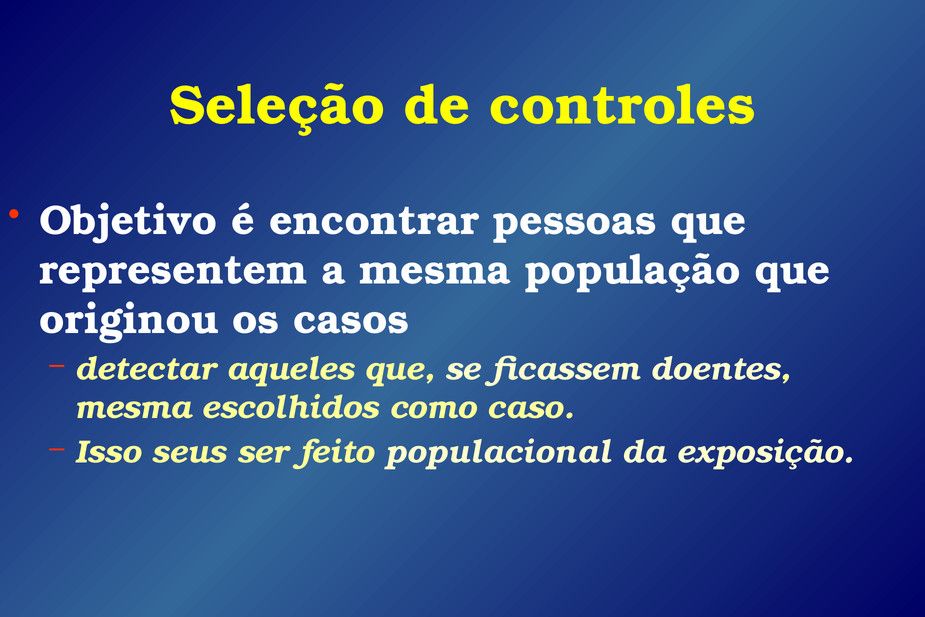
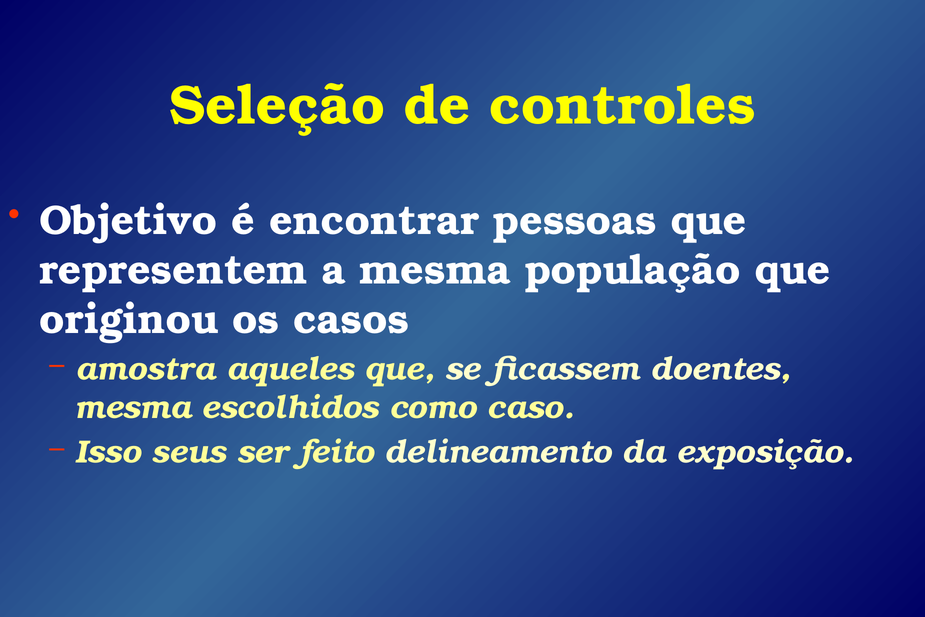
detectar: detectar -> amostra (145, 369)
populacional: populacional -> delineamento (498, 452)
